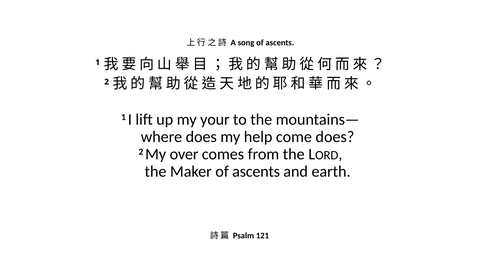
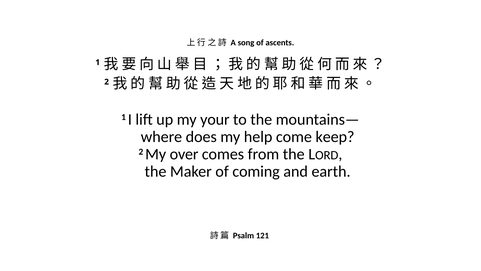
come does: does -> keep (335, 137)
Maker of ascents: ascents -> coming (256, 171)
